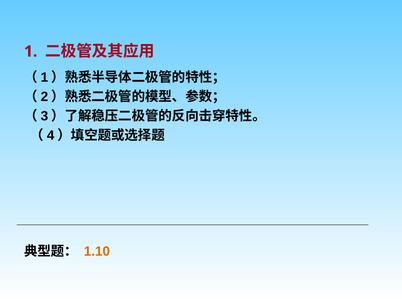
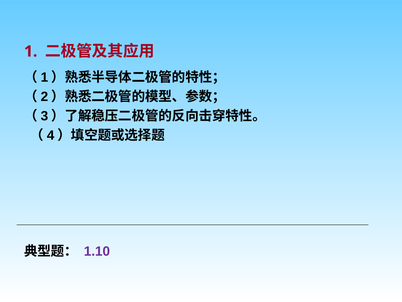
1.10 colour: orange -> purple (97, 251)
